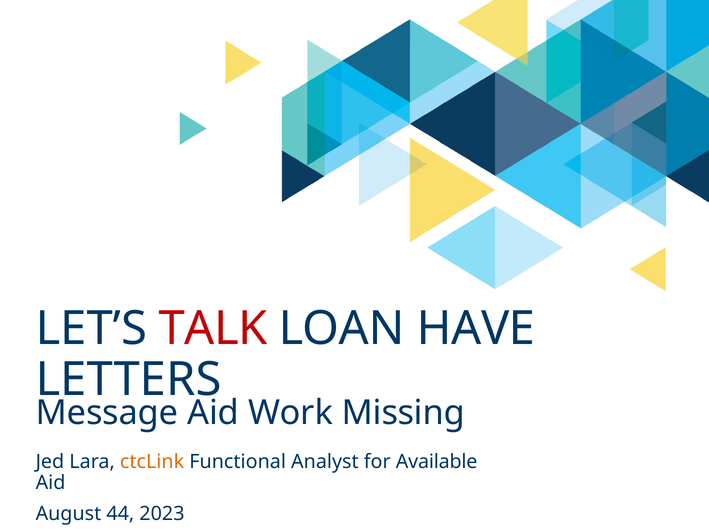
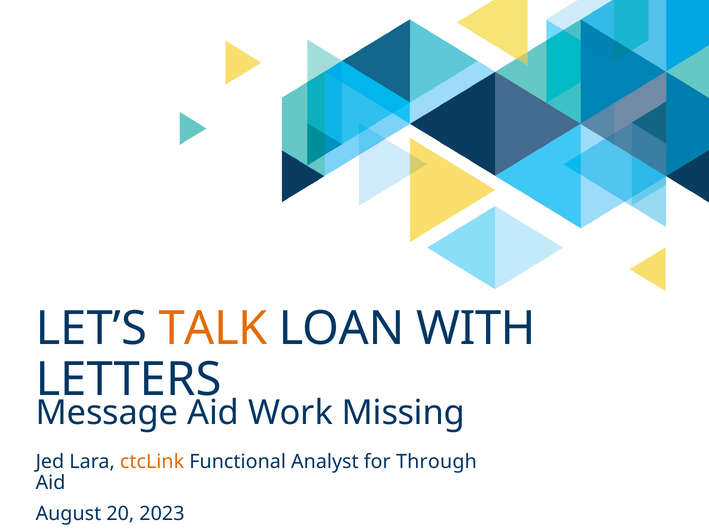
TALK colour: red -> orange (213, 328)
HAVE: HAVE -> WITH (476, 328)
Available: Available -> Through (436, 461)
44: 44 -> 20 (120, 514)
